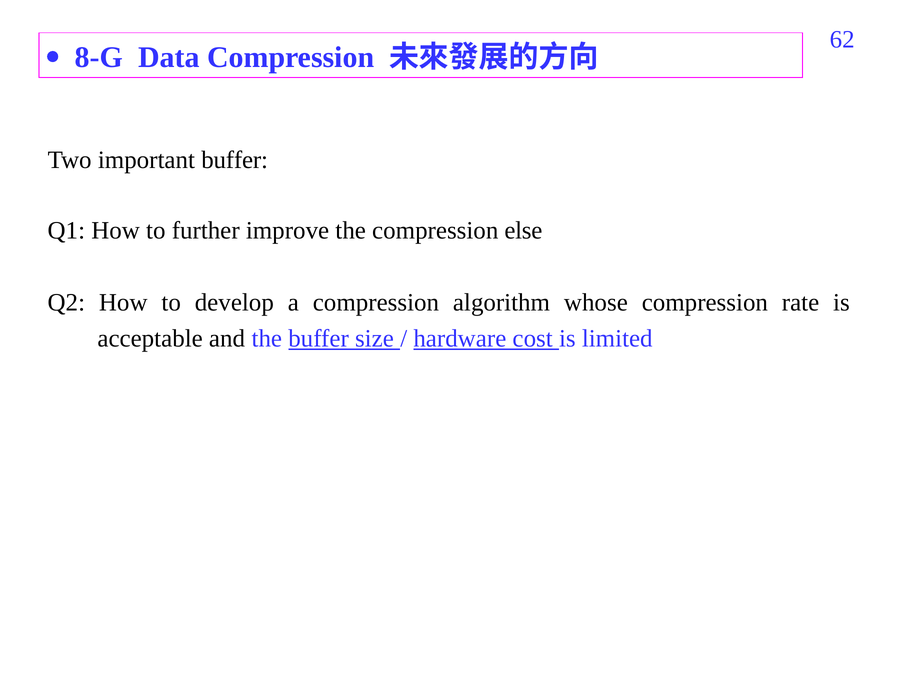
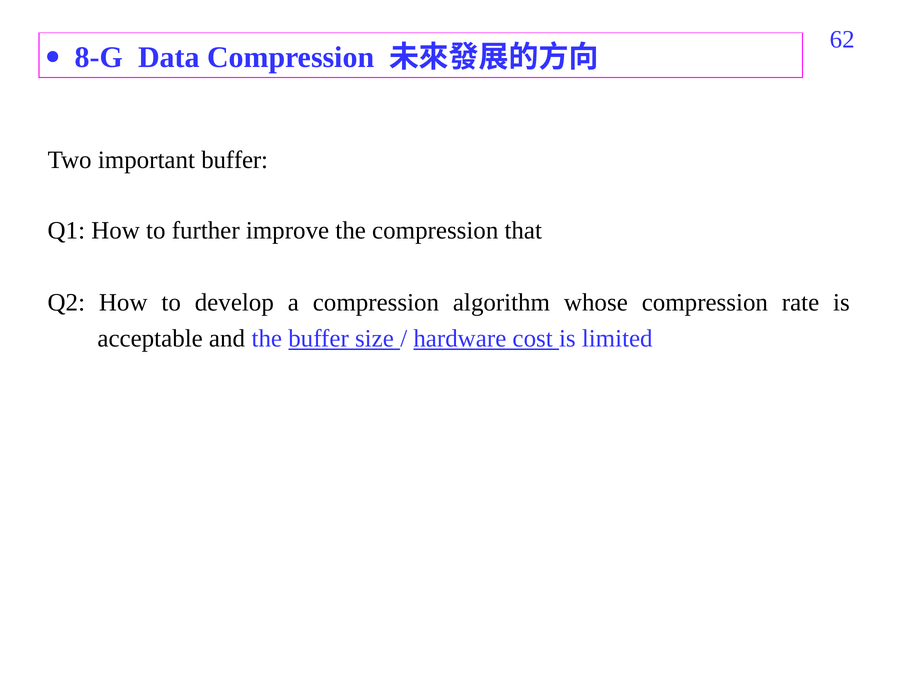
else: else -> that (523, 230)
